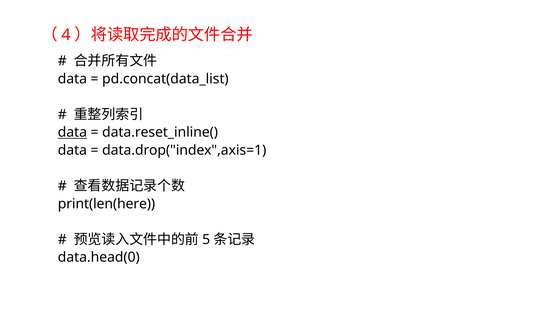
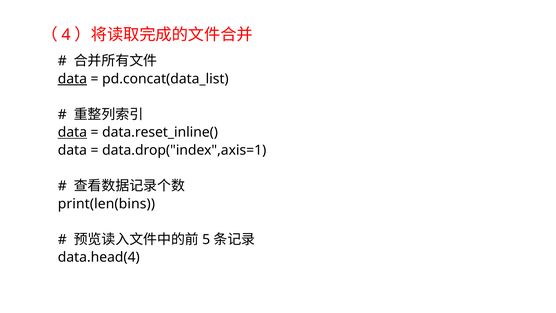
data underline: none -> present (72, 79)
print(len(here: print(len(here -> print(len(bins (106, 204)
data.head(0: data.head(0 -> data.head(4 (99, 257)
